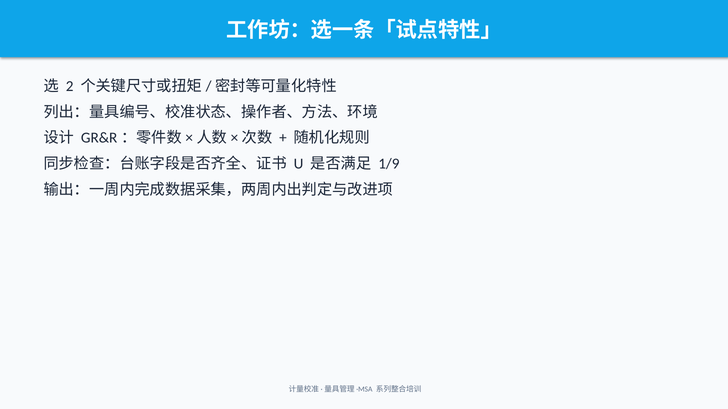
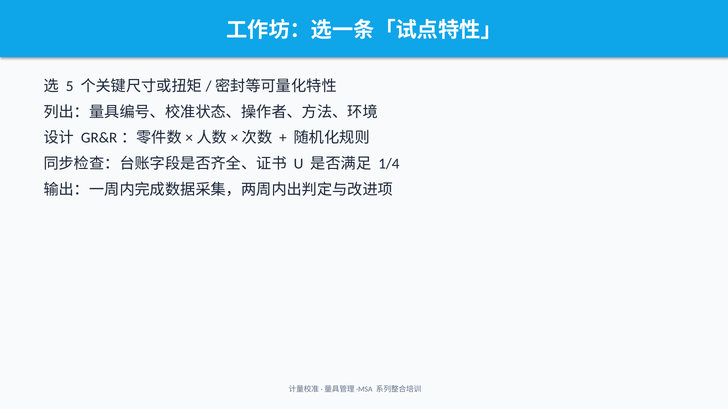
2: 2 -> 5 (70, 87)
1/9: 1/9 -> 1/4 (389, 164)
